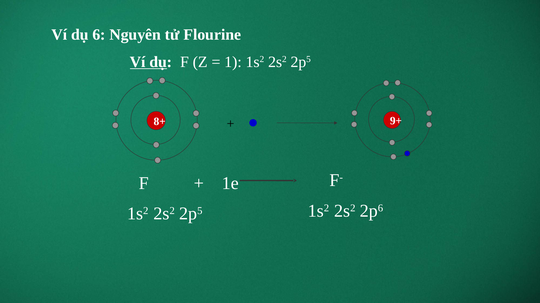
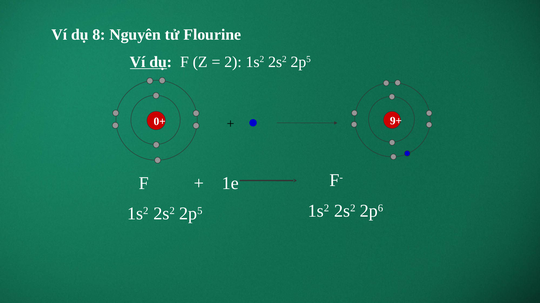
6: 6 -> 8 (99, 35)
1: 1 -> 2 (233, 62)
8+: 8+ -> 0+ (160, 122)
